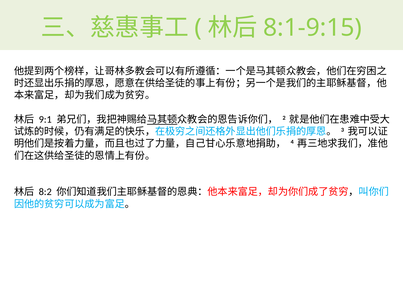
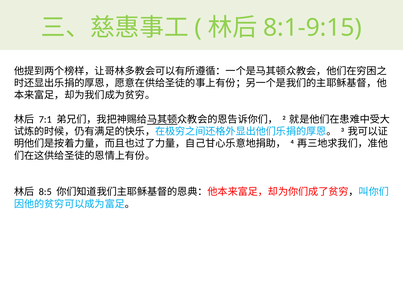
9:1: 9:1 -> 7:1 (45, 120)
8:2: 8:2 -> 8:5 (45, 192)
